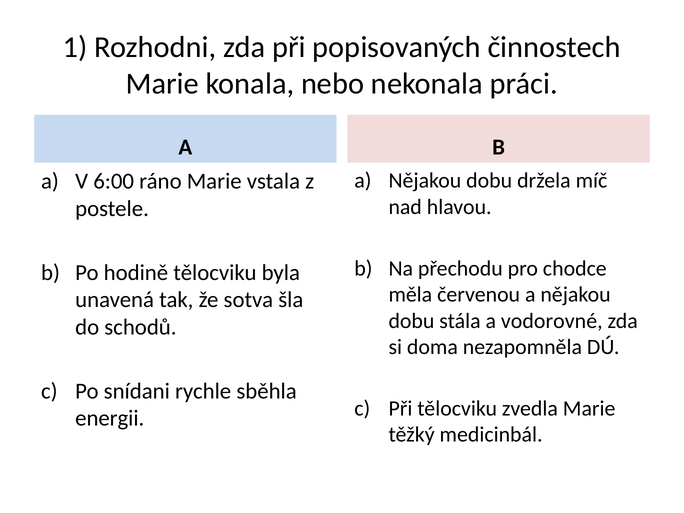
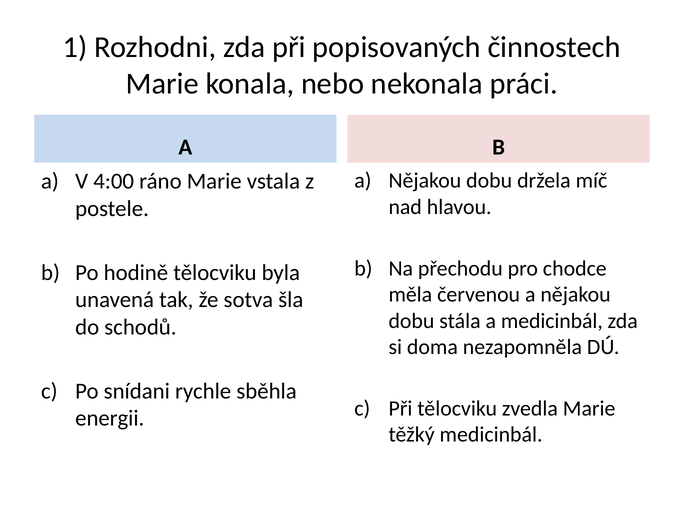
6:00: 6:00 -> 4:00 (114, 181)
a vodorovné: vodorovné -> medicinbál (552, 321)
